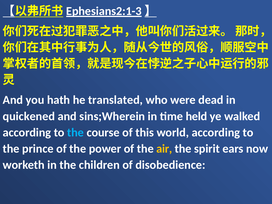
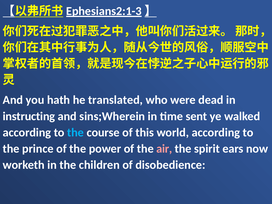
quickened: quickened -> instructing (29, 116)
held: held -> sent (196, 116)
air colour: yellow -> pink (164, 149)
